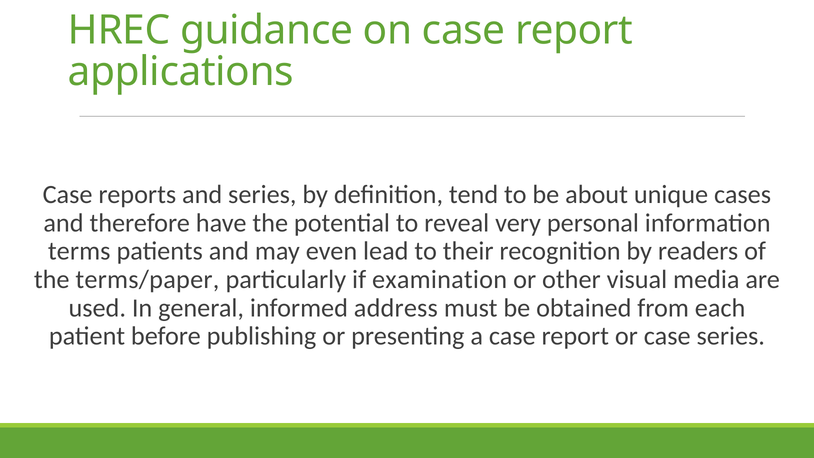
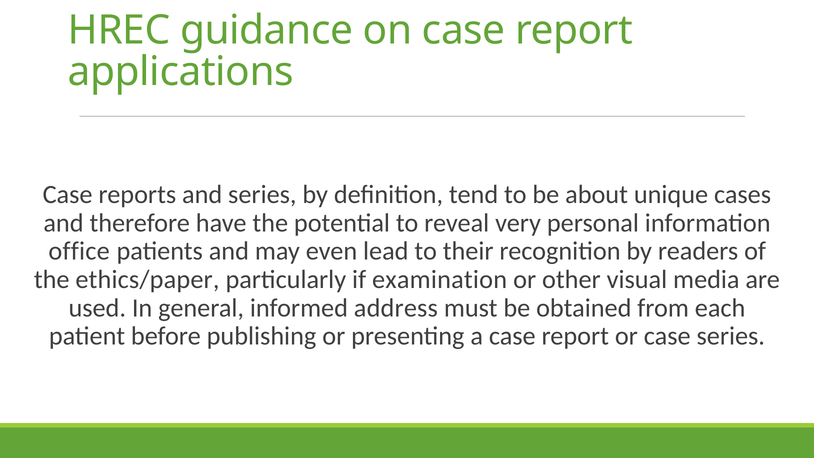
terms: terms -> office (79, 251)
terms/paper: terms/paper -> ethics/paper (147, 279)
